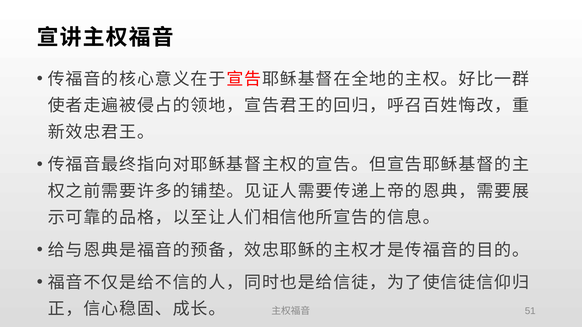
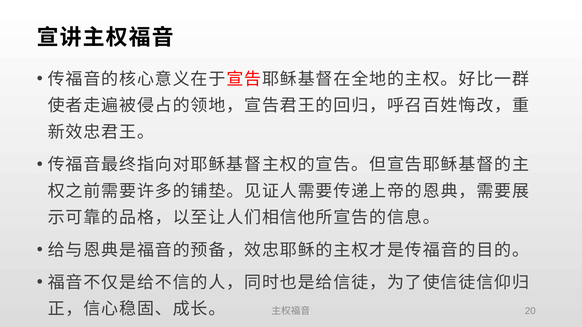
51: 51 -> 20 (530, 311)
